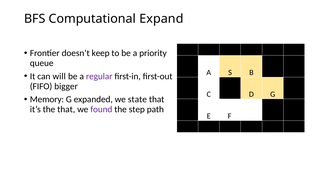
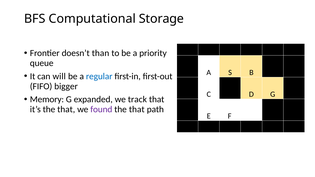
Expand: Expand -> Storage (161, 19)
keep: keep -> than (101, 53)
regular colour: purple -> blue (99, 76)
state: state -> track (137, 100)
step: step -> that (137, 109)
